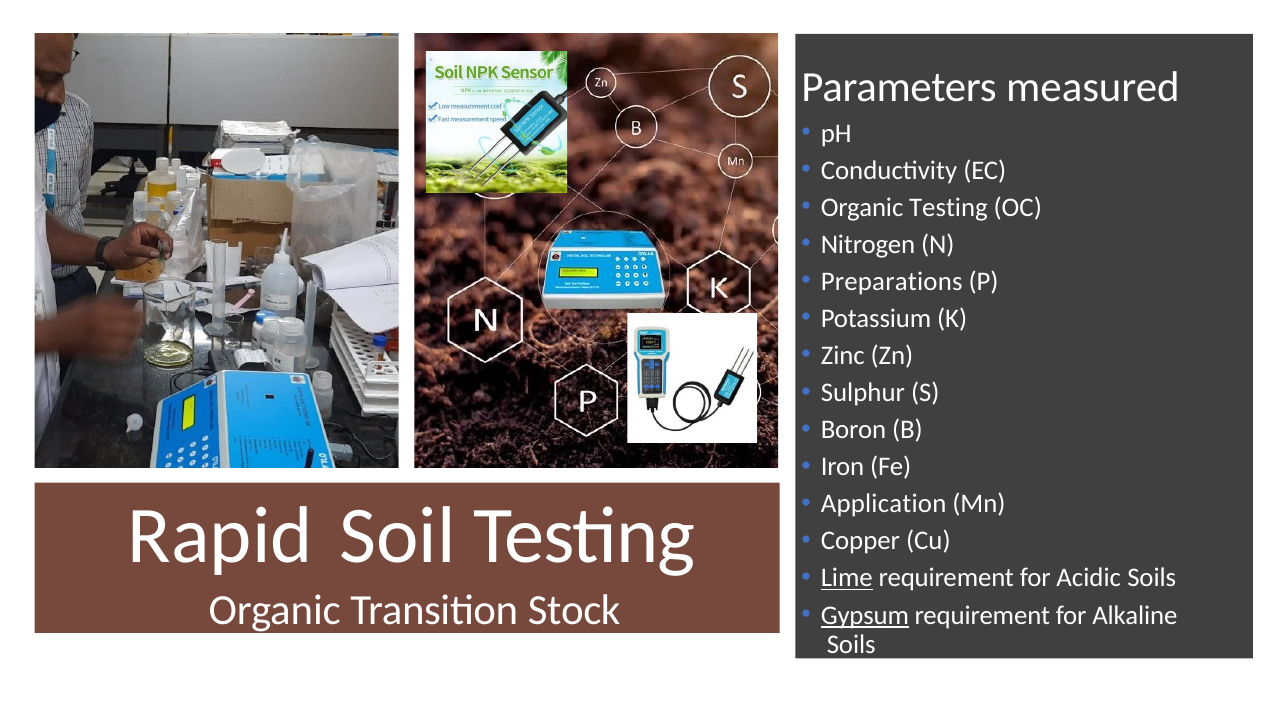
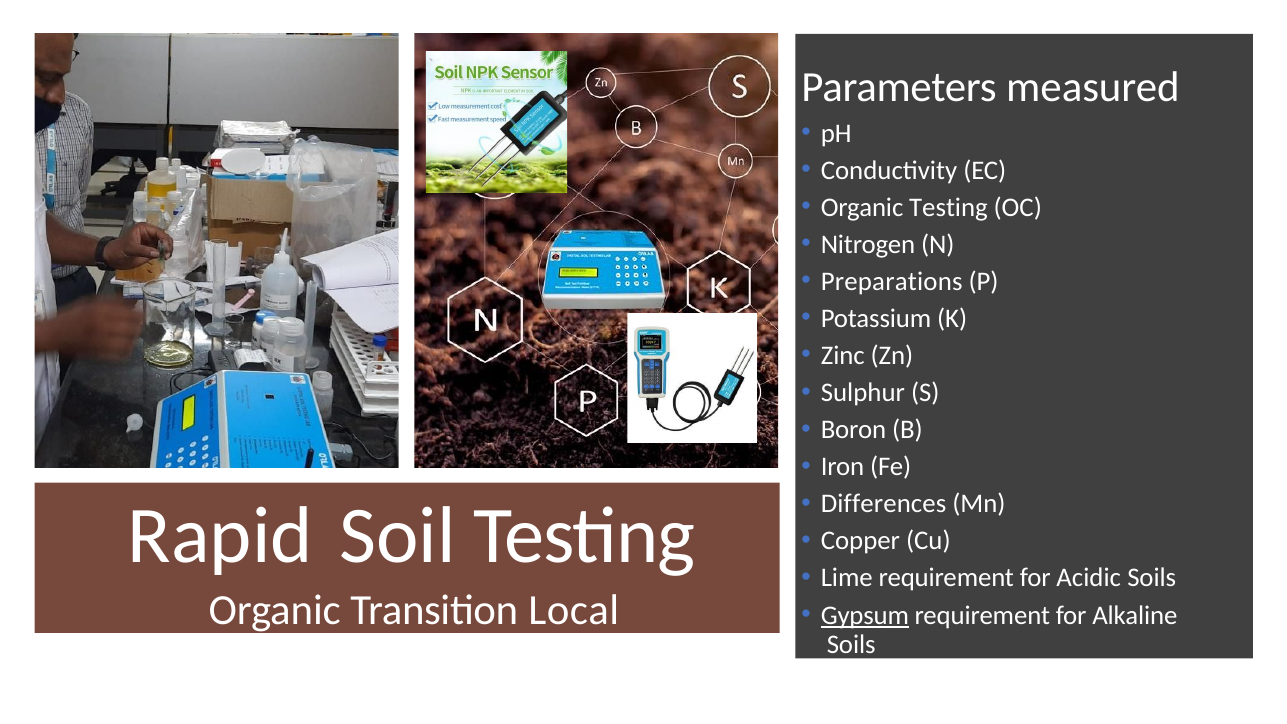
Application: Application -> Differences (884, 504)
Lime underline: present -> none (847, 578)
Stock: Stock -> Local (574, 610)
